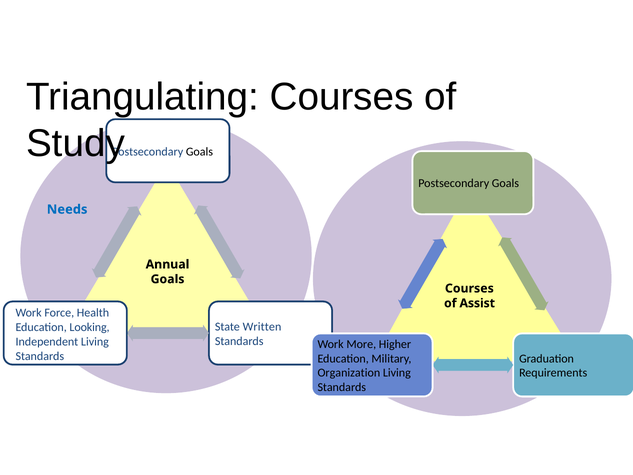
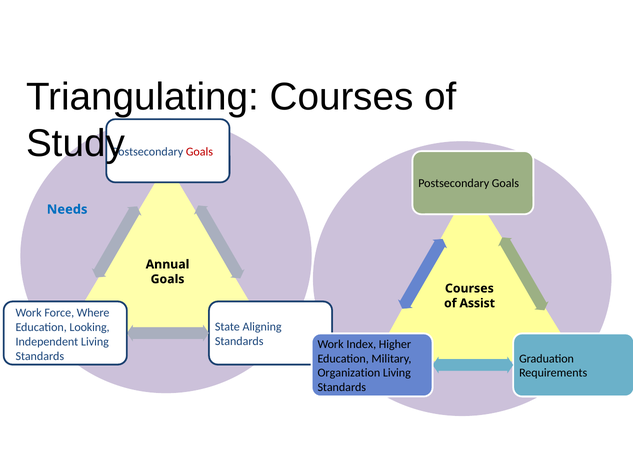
Goals colour: black -> red (199, 152)
Health: Health -> Where (93, 313)
Written: Written -> Aligning (262, 326)
More: More -> Index (361, 344)
